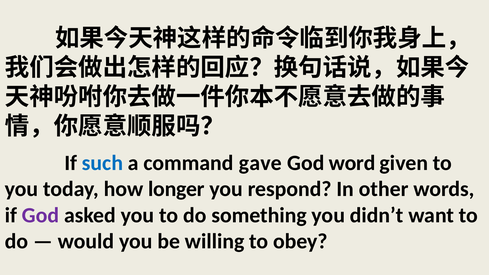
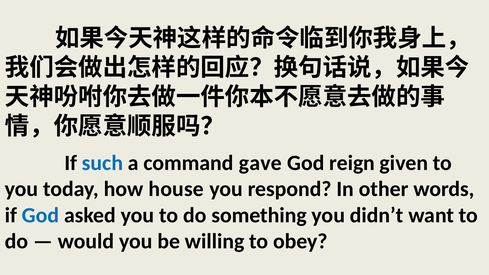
word: word -> reign (352, 163)
longer: longer -> house (176, 189)
God colour: purple -> blue (41, 215)
